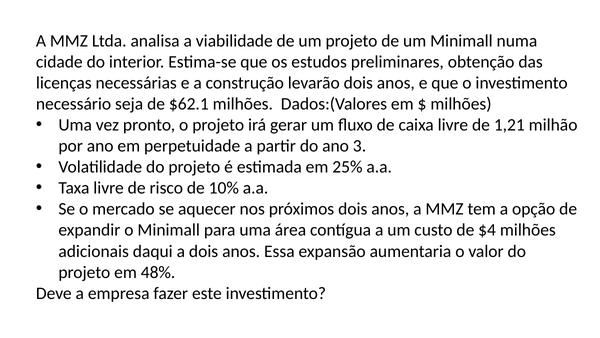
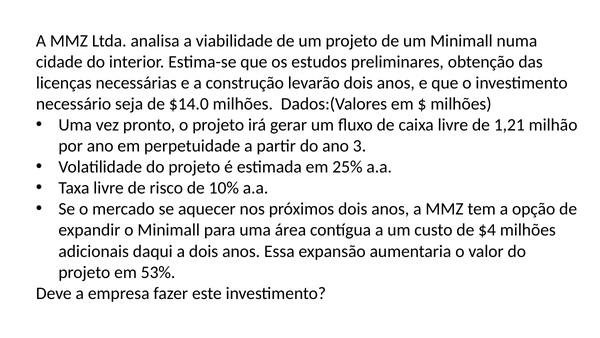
$62.1: $62.1 -> $14.0 (189, 104)
48%: 48% -> 53% (158, 272)
